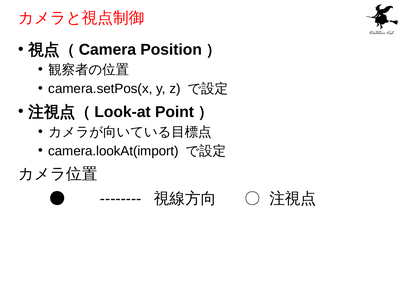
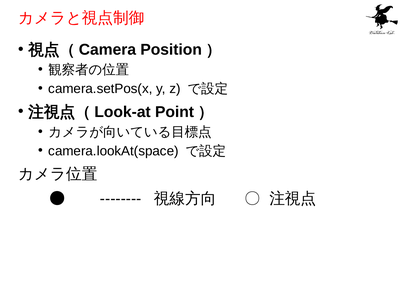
camera.lookAt(import: camera.lookAt(import -> camera.lookAt(space (113, 151)
